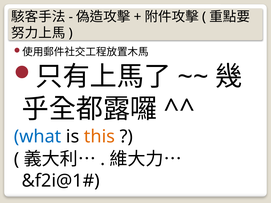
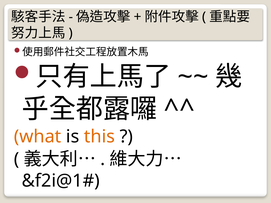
what colour: blue -> orange (38, 137)
